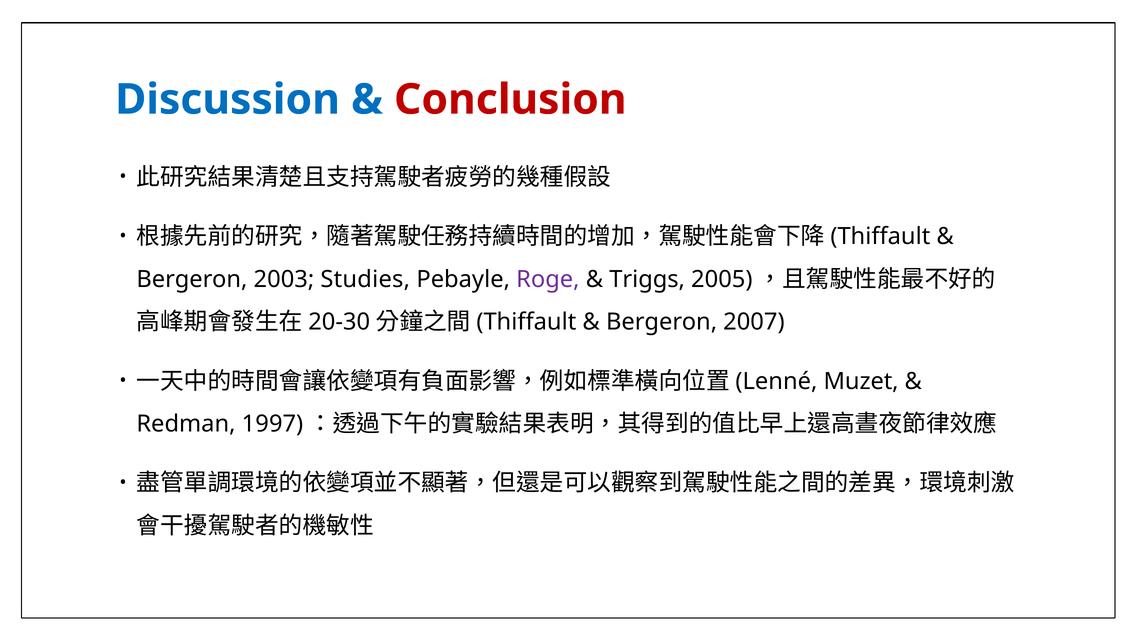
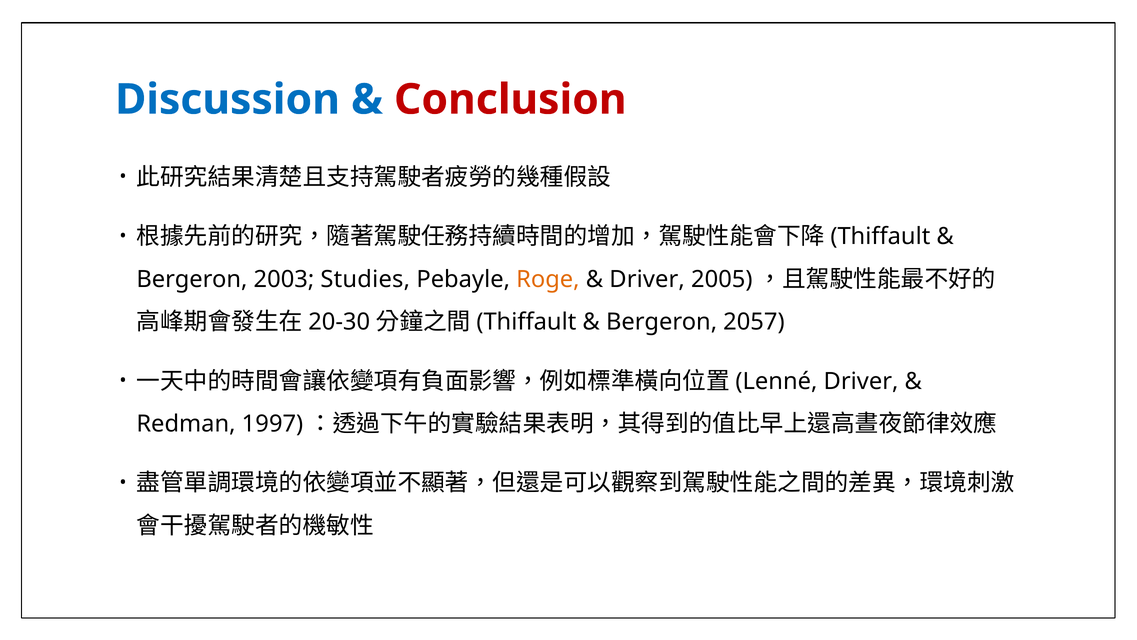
Roge colour: purple -> orange (548, 279)
Triggs: Triggs -> Driver (647, 279)
2007: 2007 -> 2057 (754, 322)
Muzet: Muzet -> Driver (861, 381)
